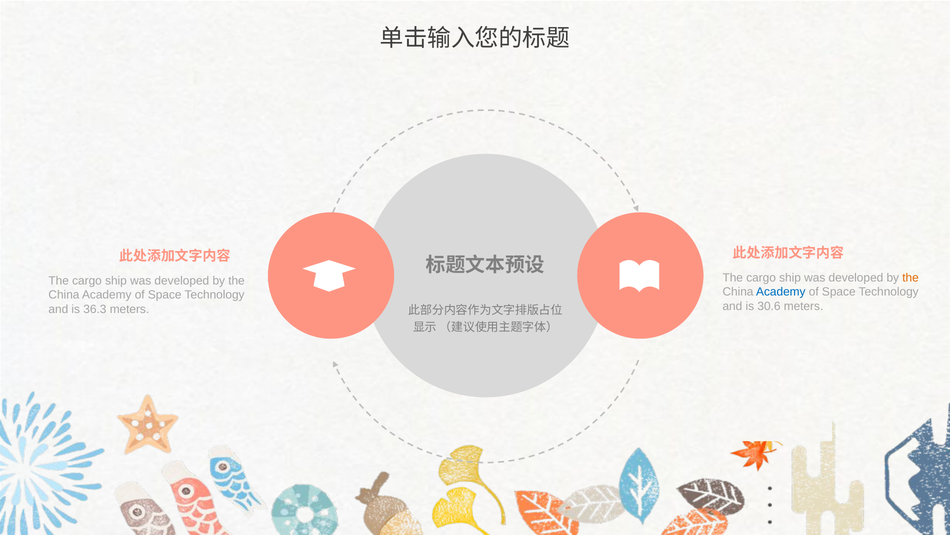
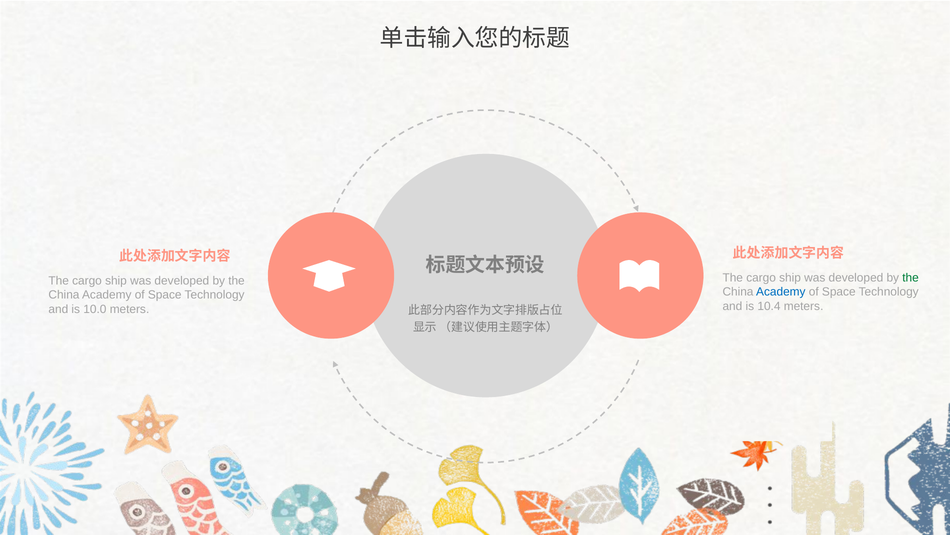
the colour: orange -> green (911, 277)
30.6: 30.6 -> 10.4 (769, 306)
36.3: 36.3 -> 10.0 (95, 309)
